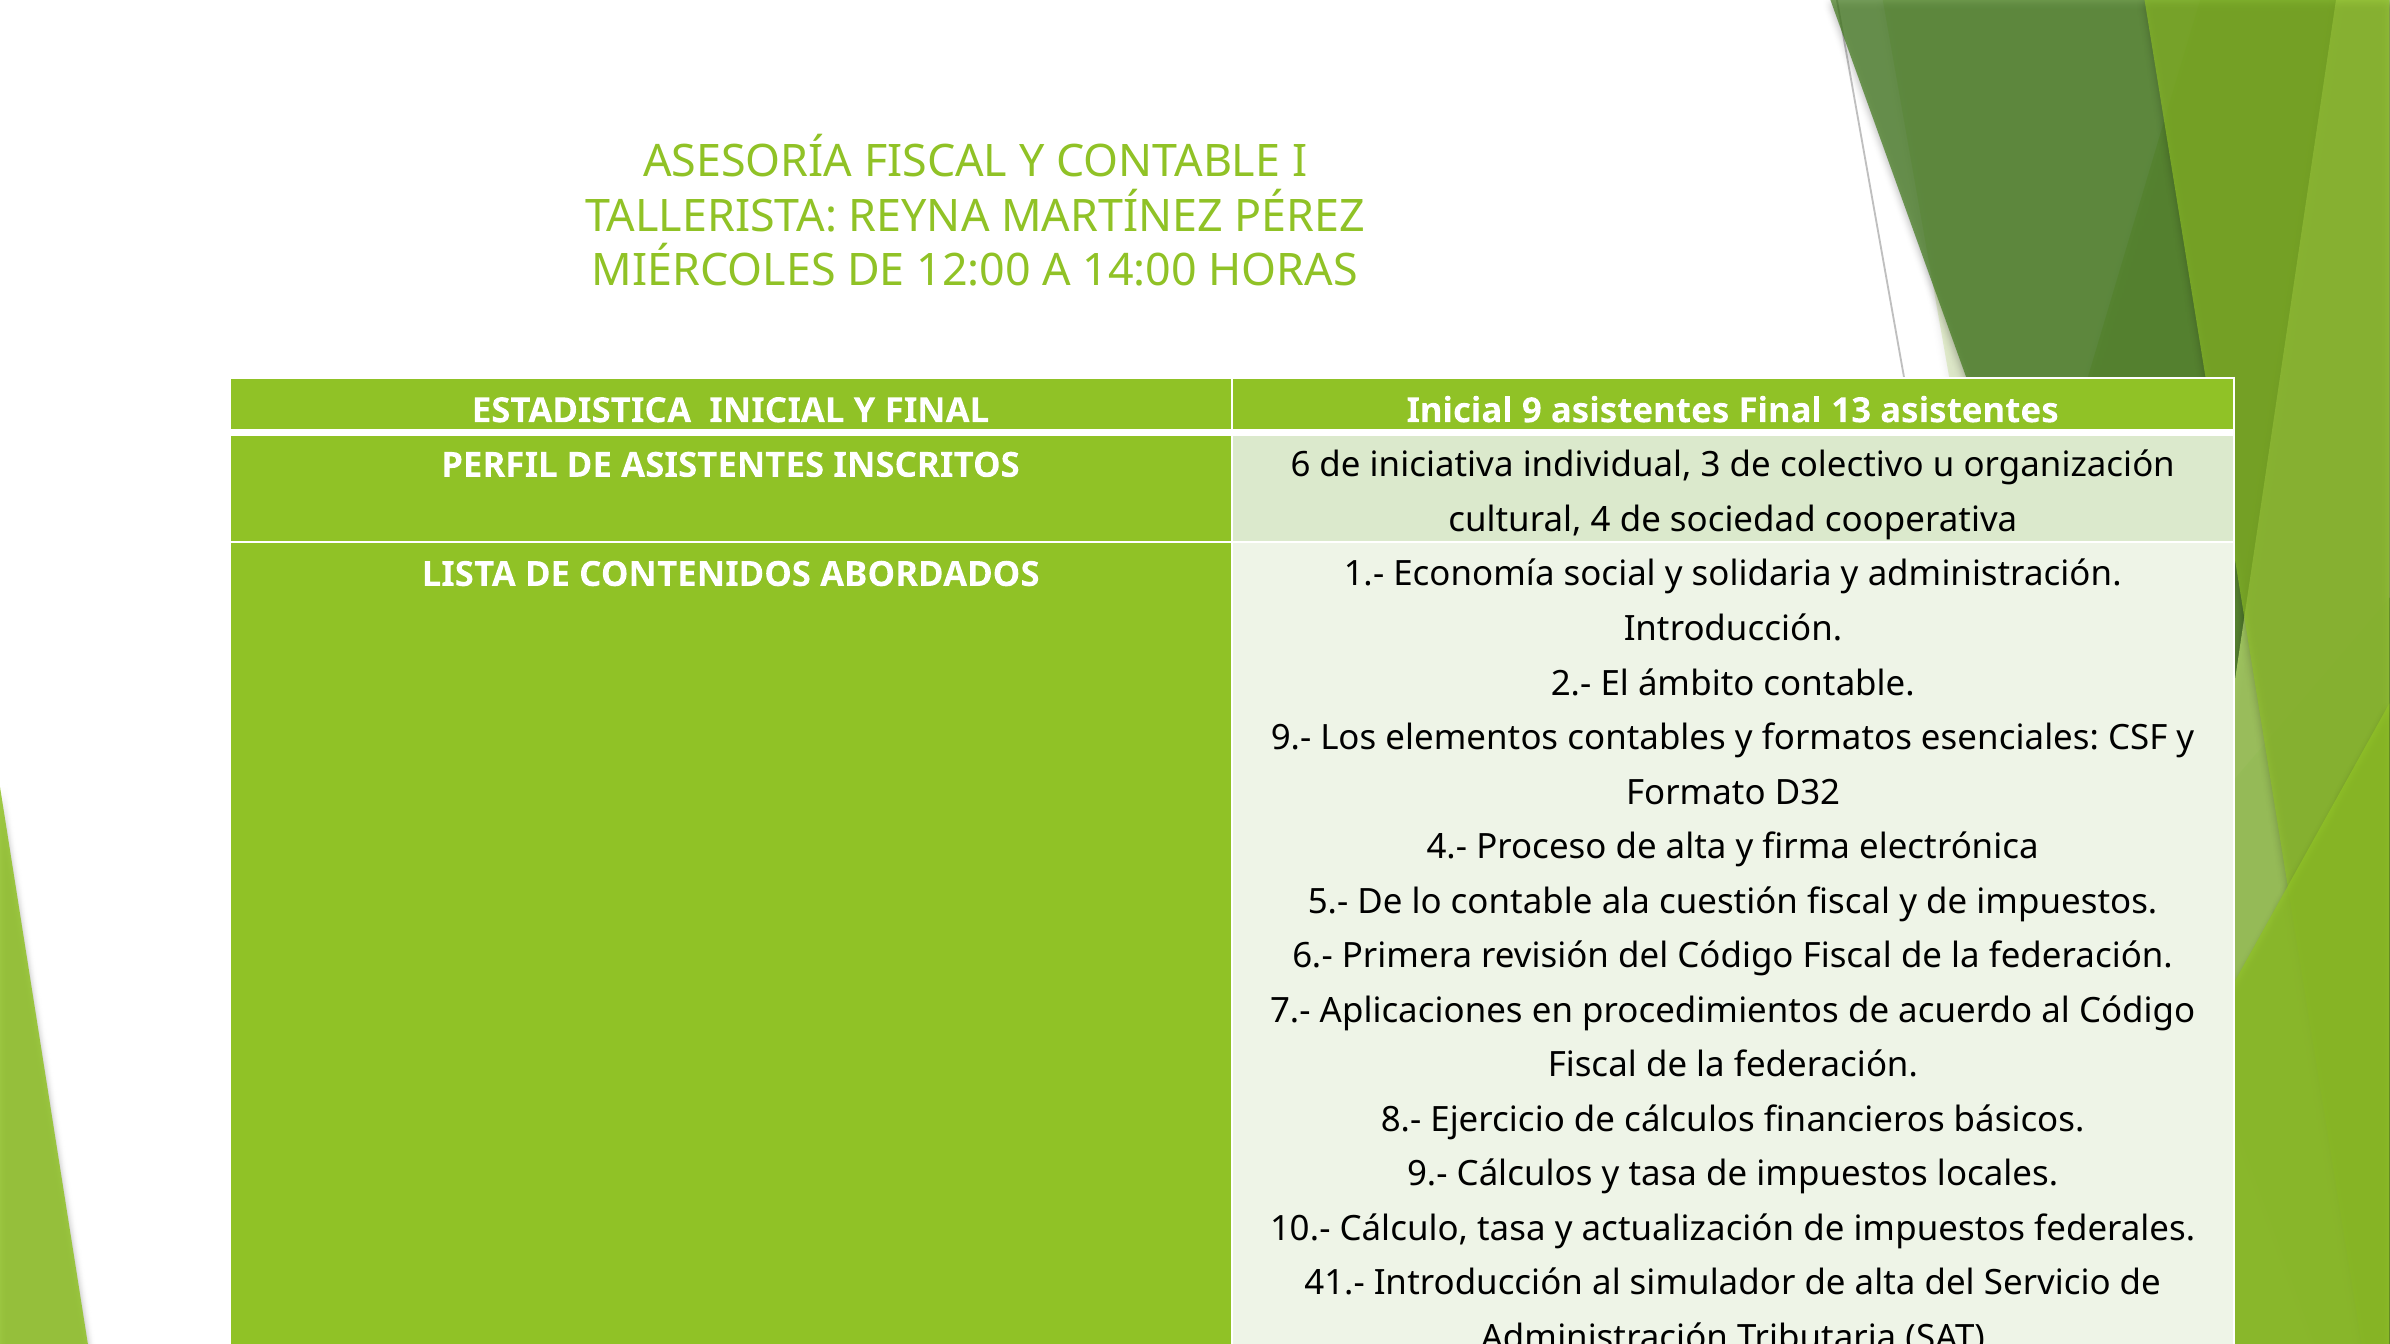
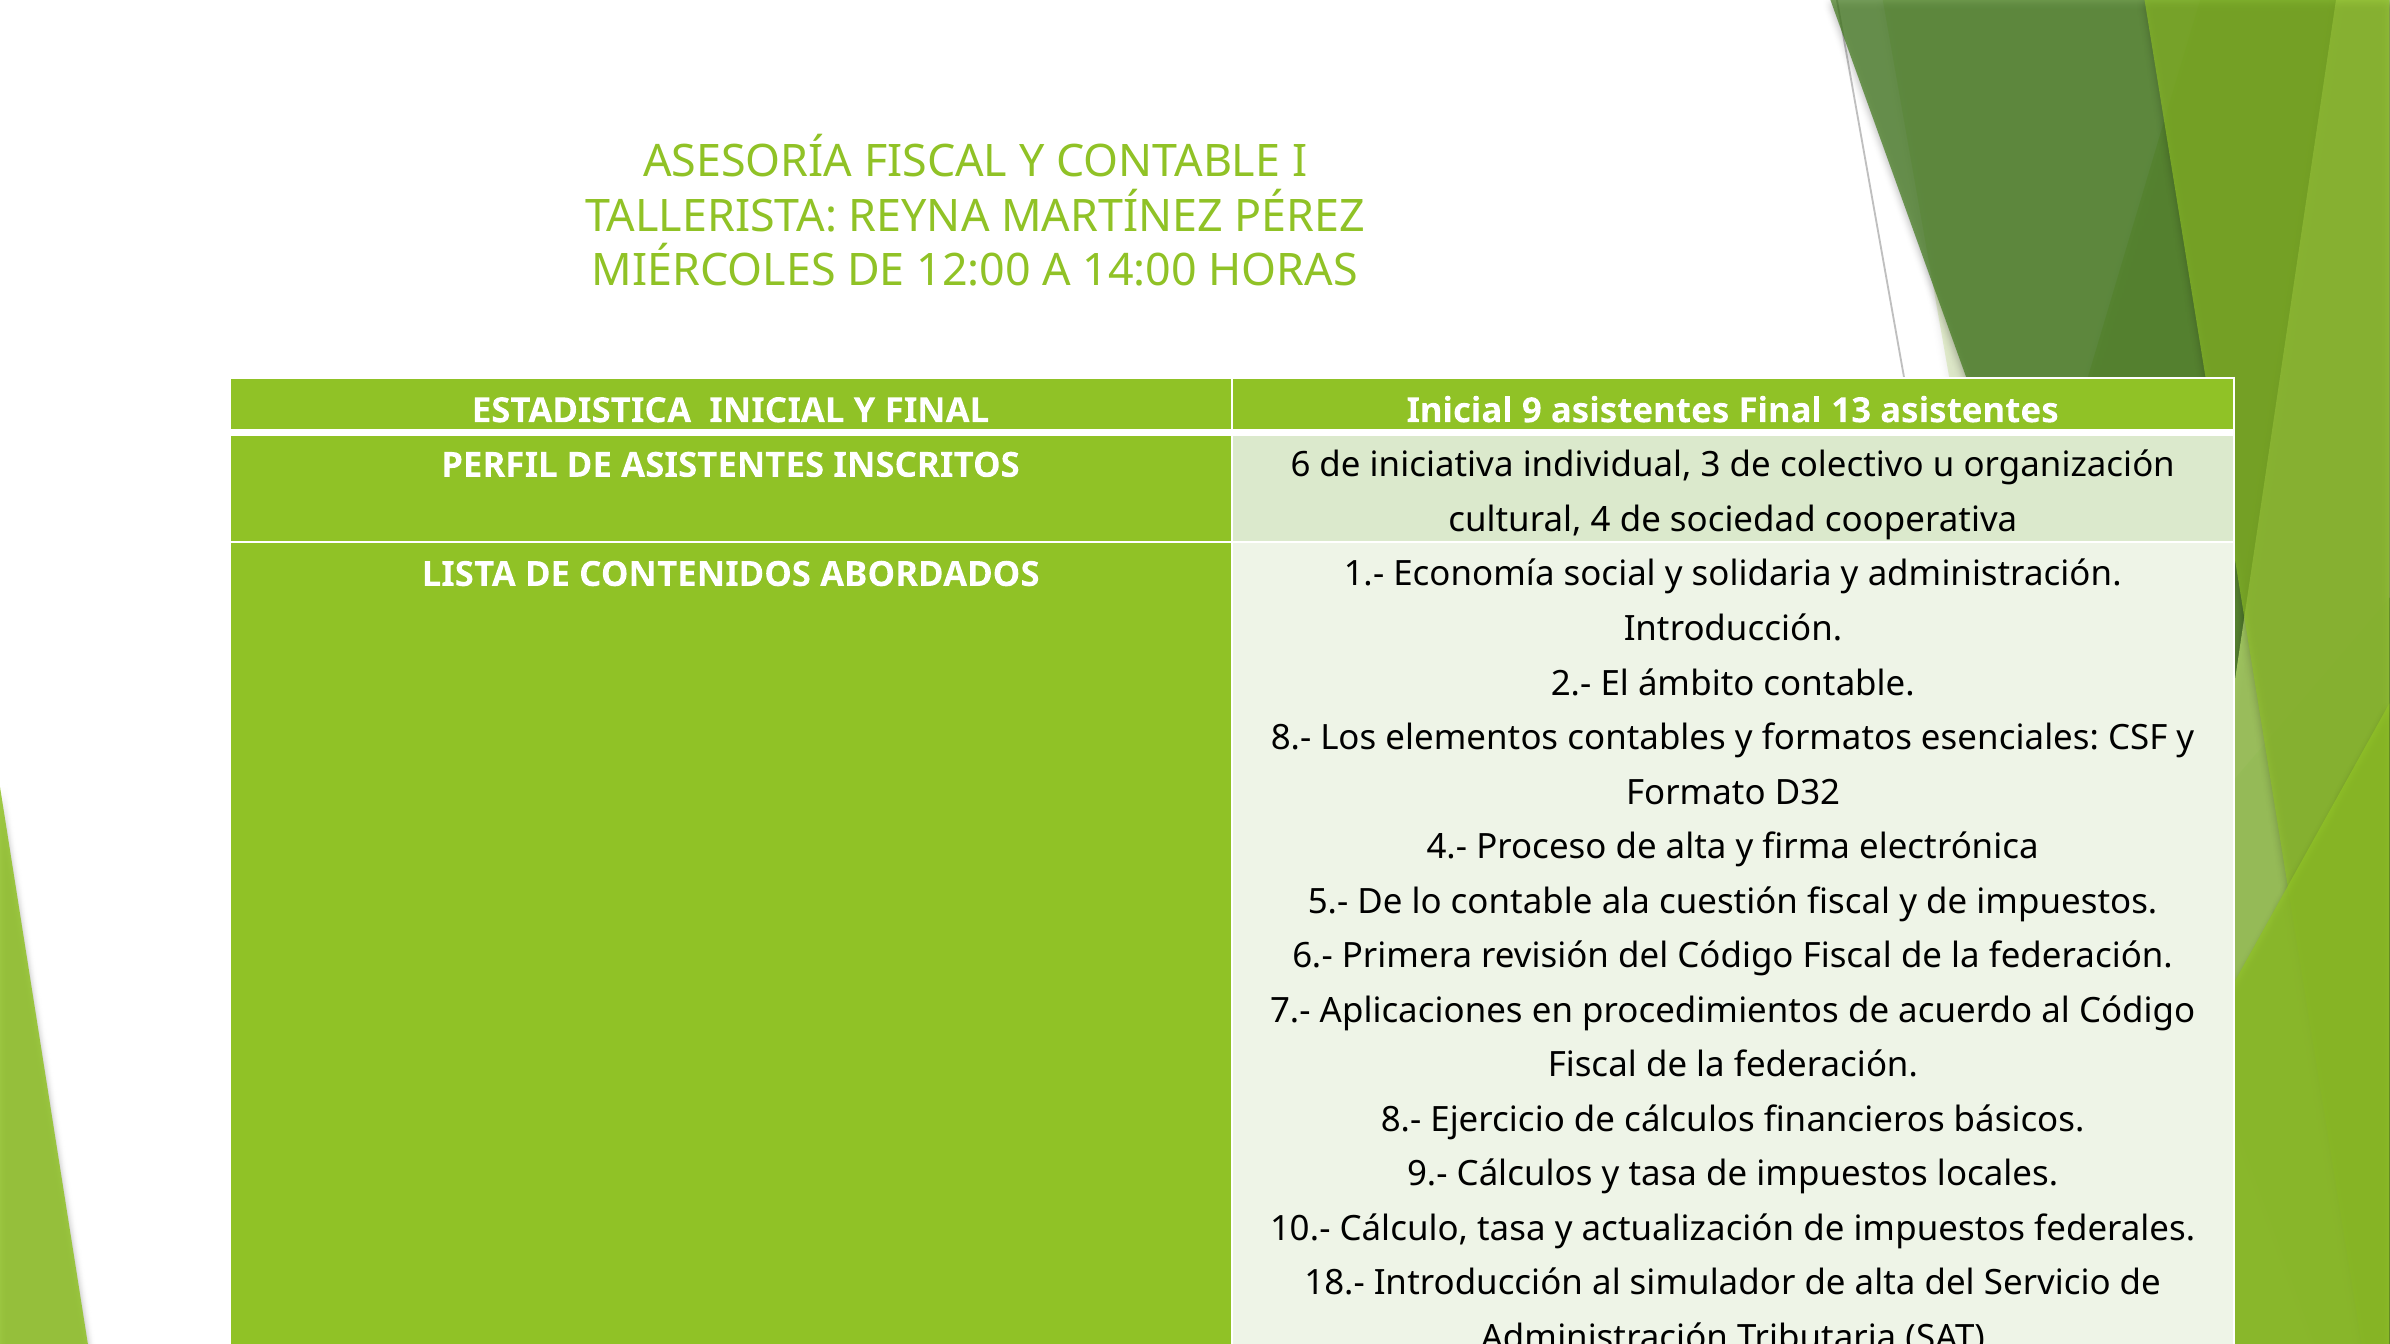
9.-: 9.- -> 8.- (1291, 738)
41.-: 41.- -> 18.- (1335, 1284)
